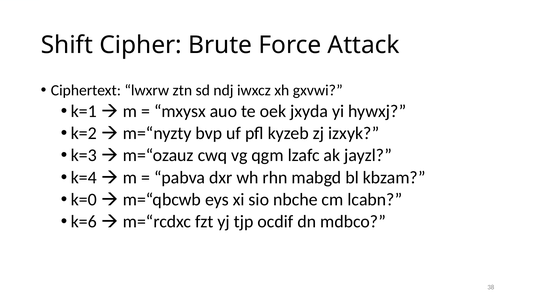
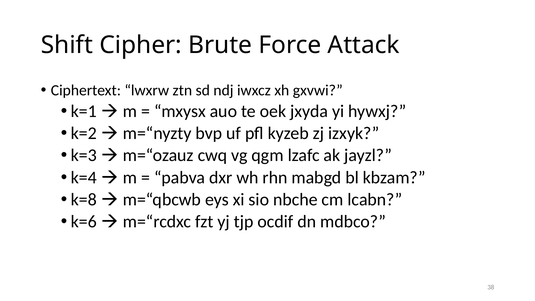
k=0: k=0 -> k=8 (84, 199)
